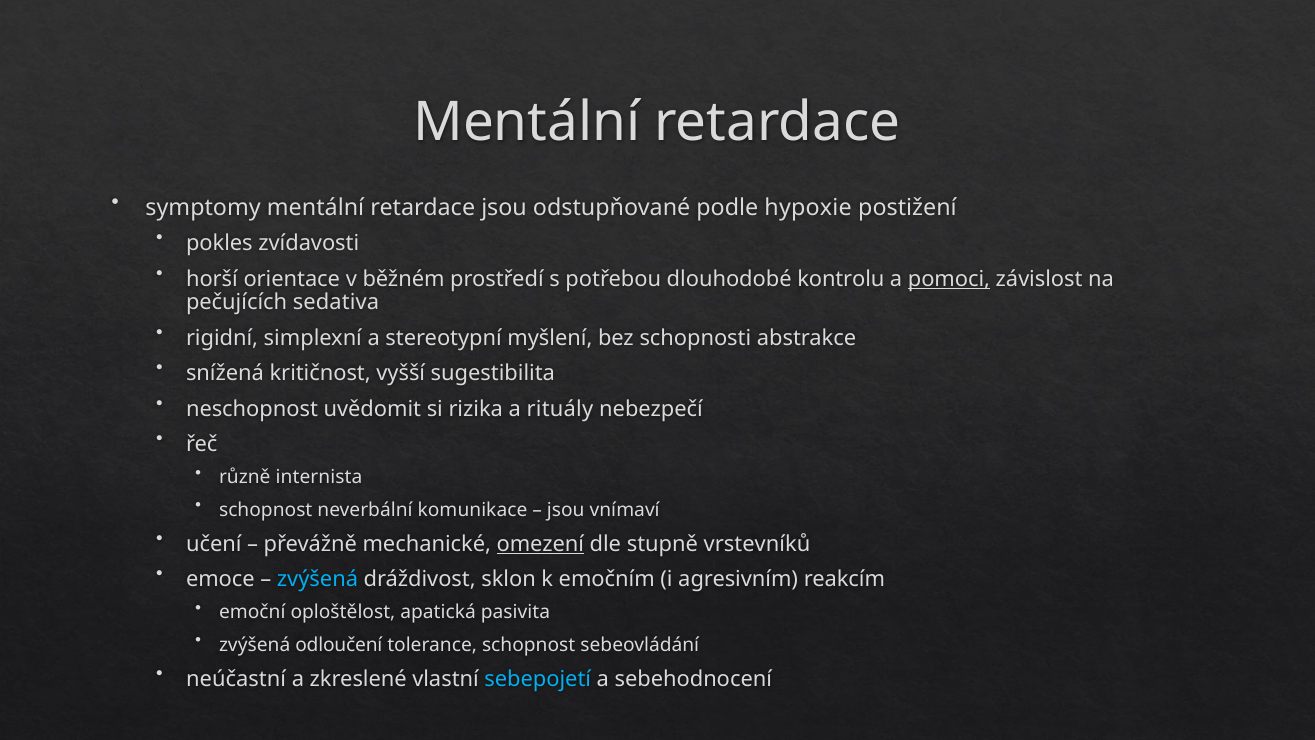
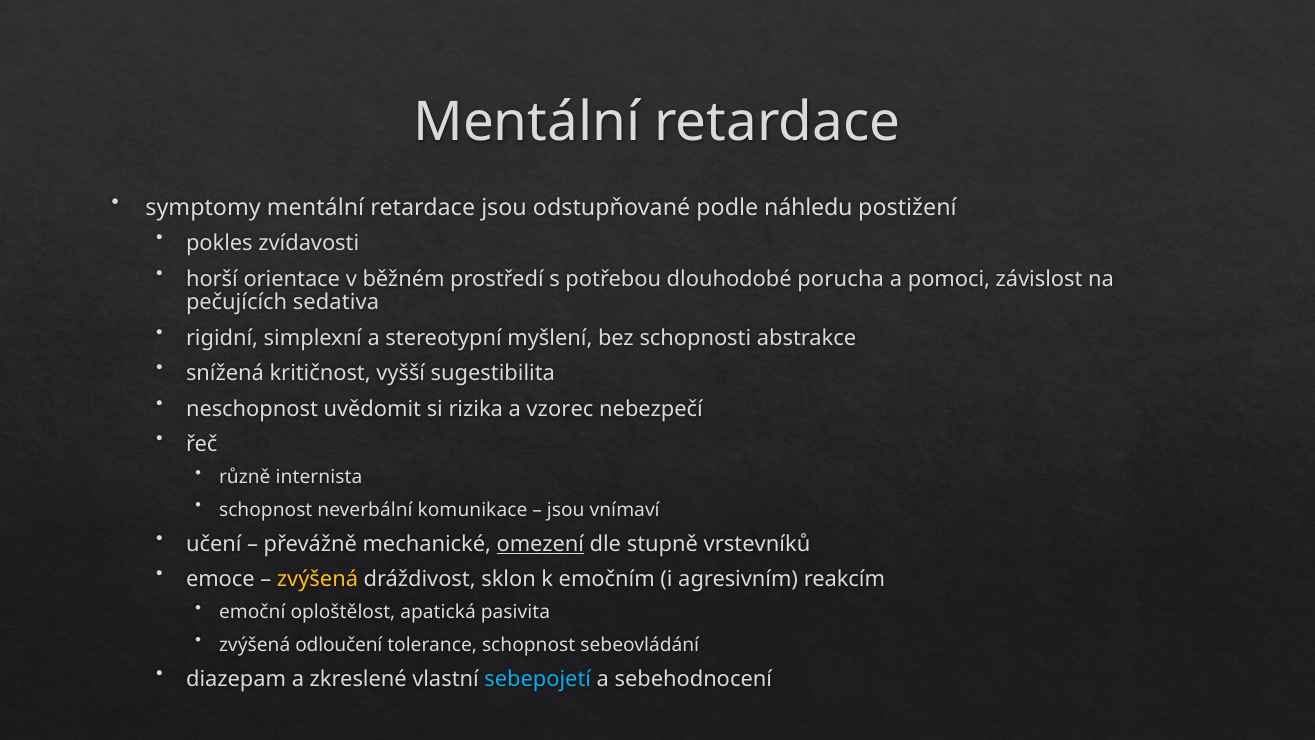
hypoxie: hypoxie -> náhledu (808, 207)
kontrolu: kontrolu -> porucha (841, 279)
pomoci underline: present -> none (949, 279)
rituály: rituály -> vzorec (560, 409)
zvýšená colour: light blue -> yellow (318, 579)
neúčastní: neúčastní -> diazepam (236, 679)
